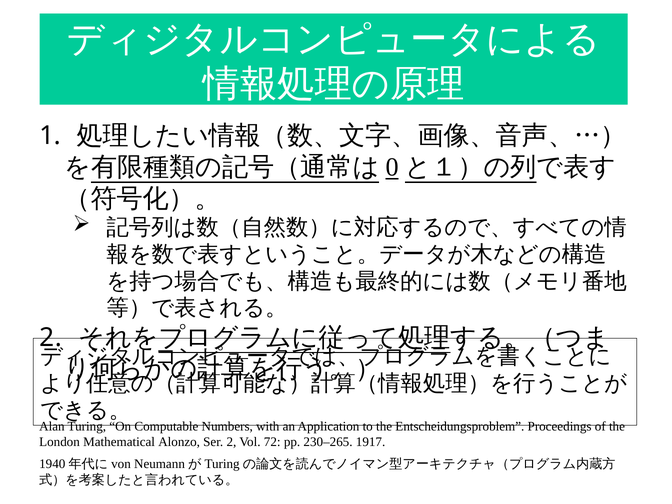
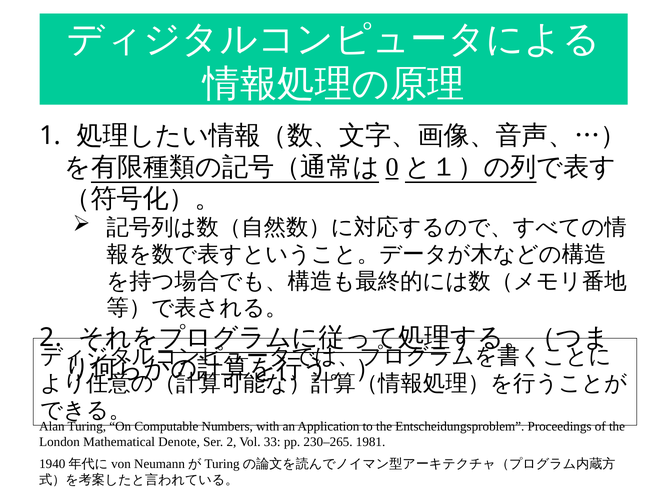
Alonzo: Alonzo -> Denote (179, 442)
72: 72 -> 33 (272, 442)
1917: 1917 -> 1981 (371, 442)
